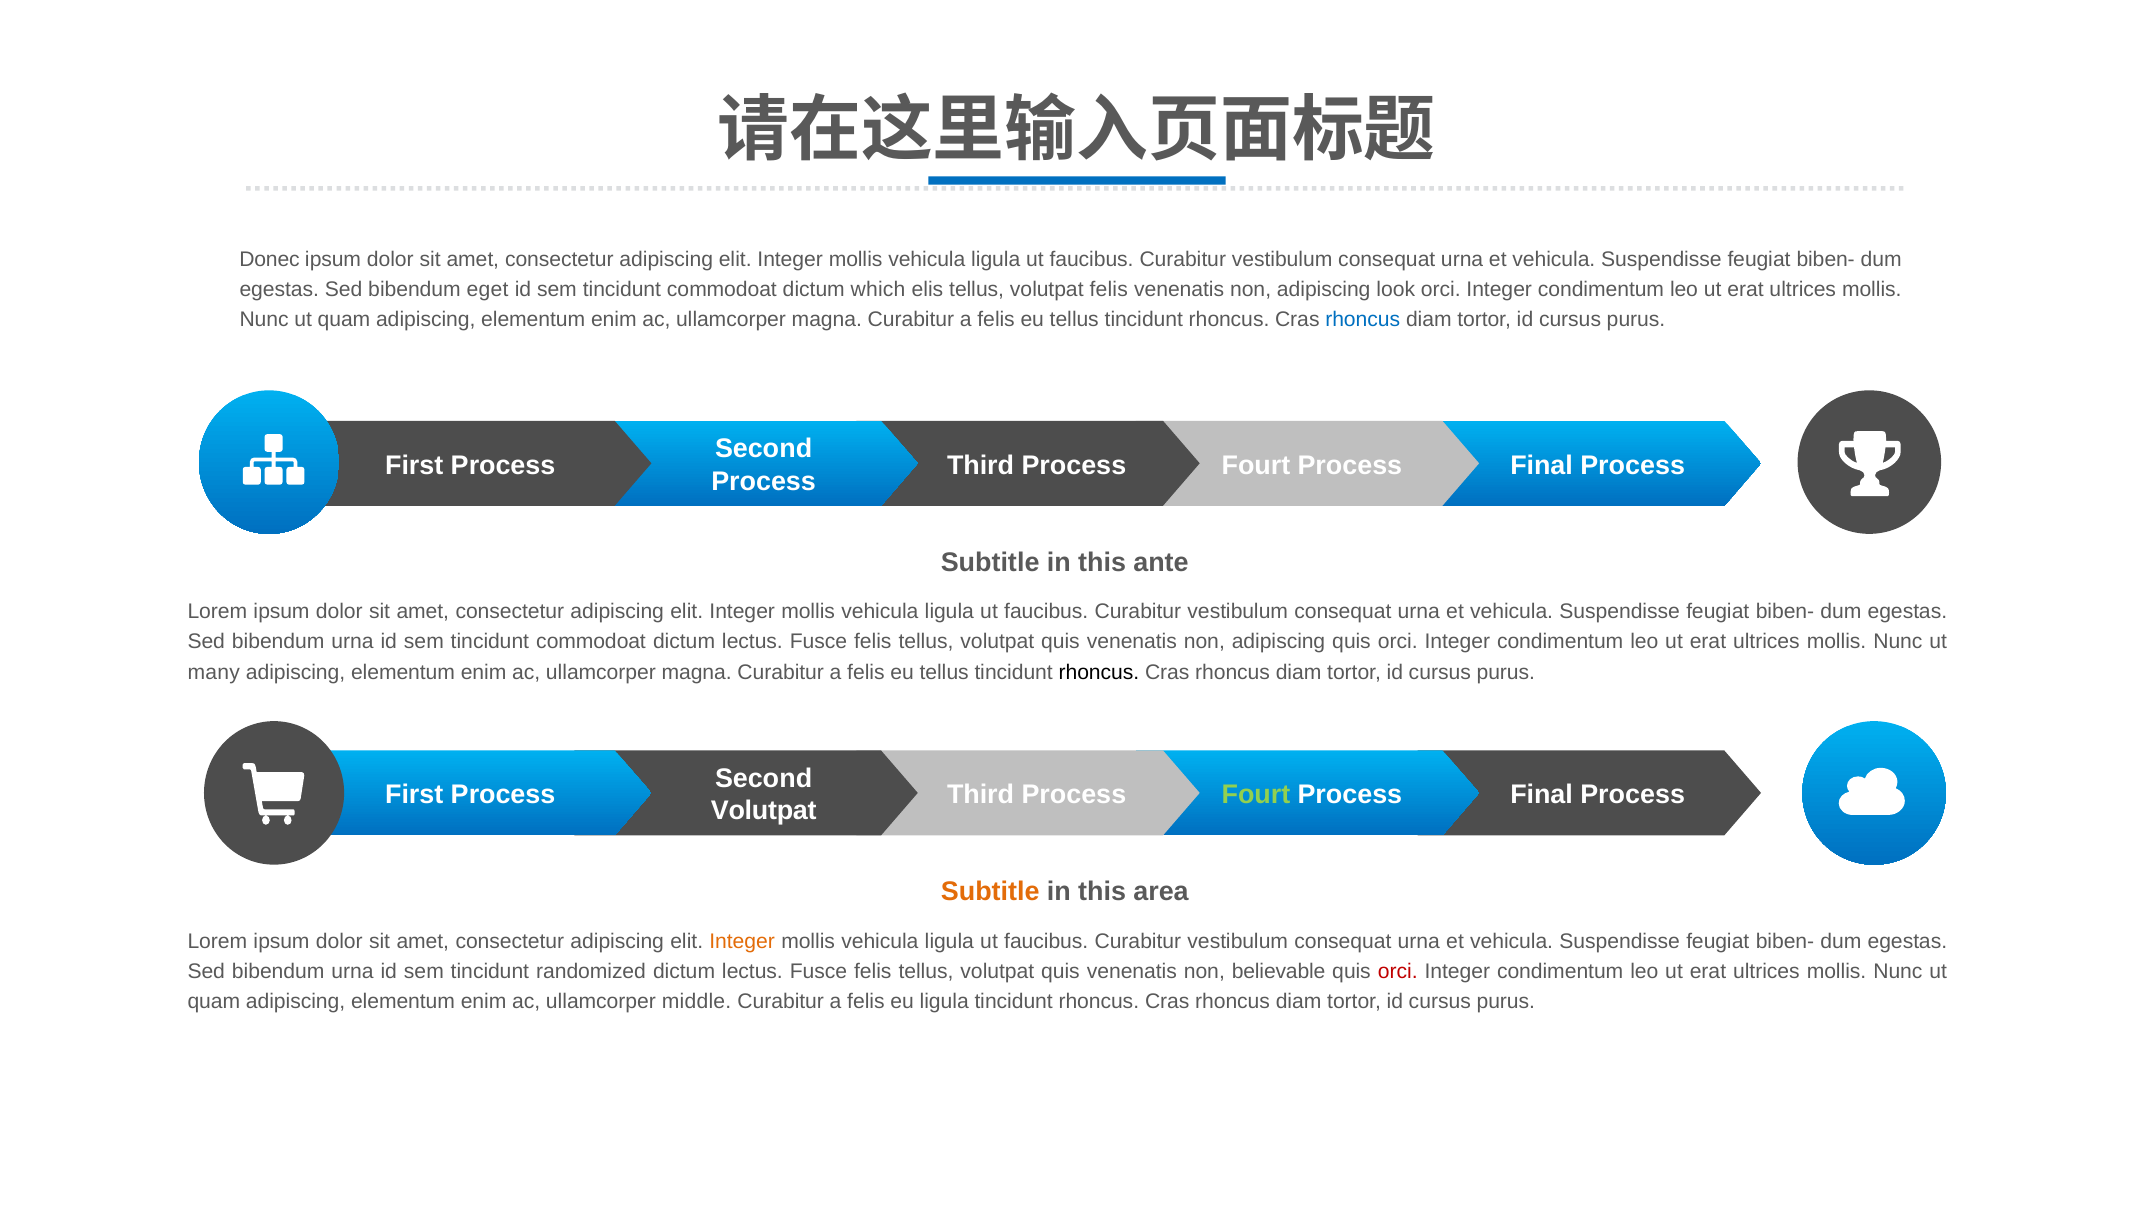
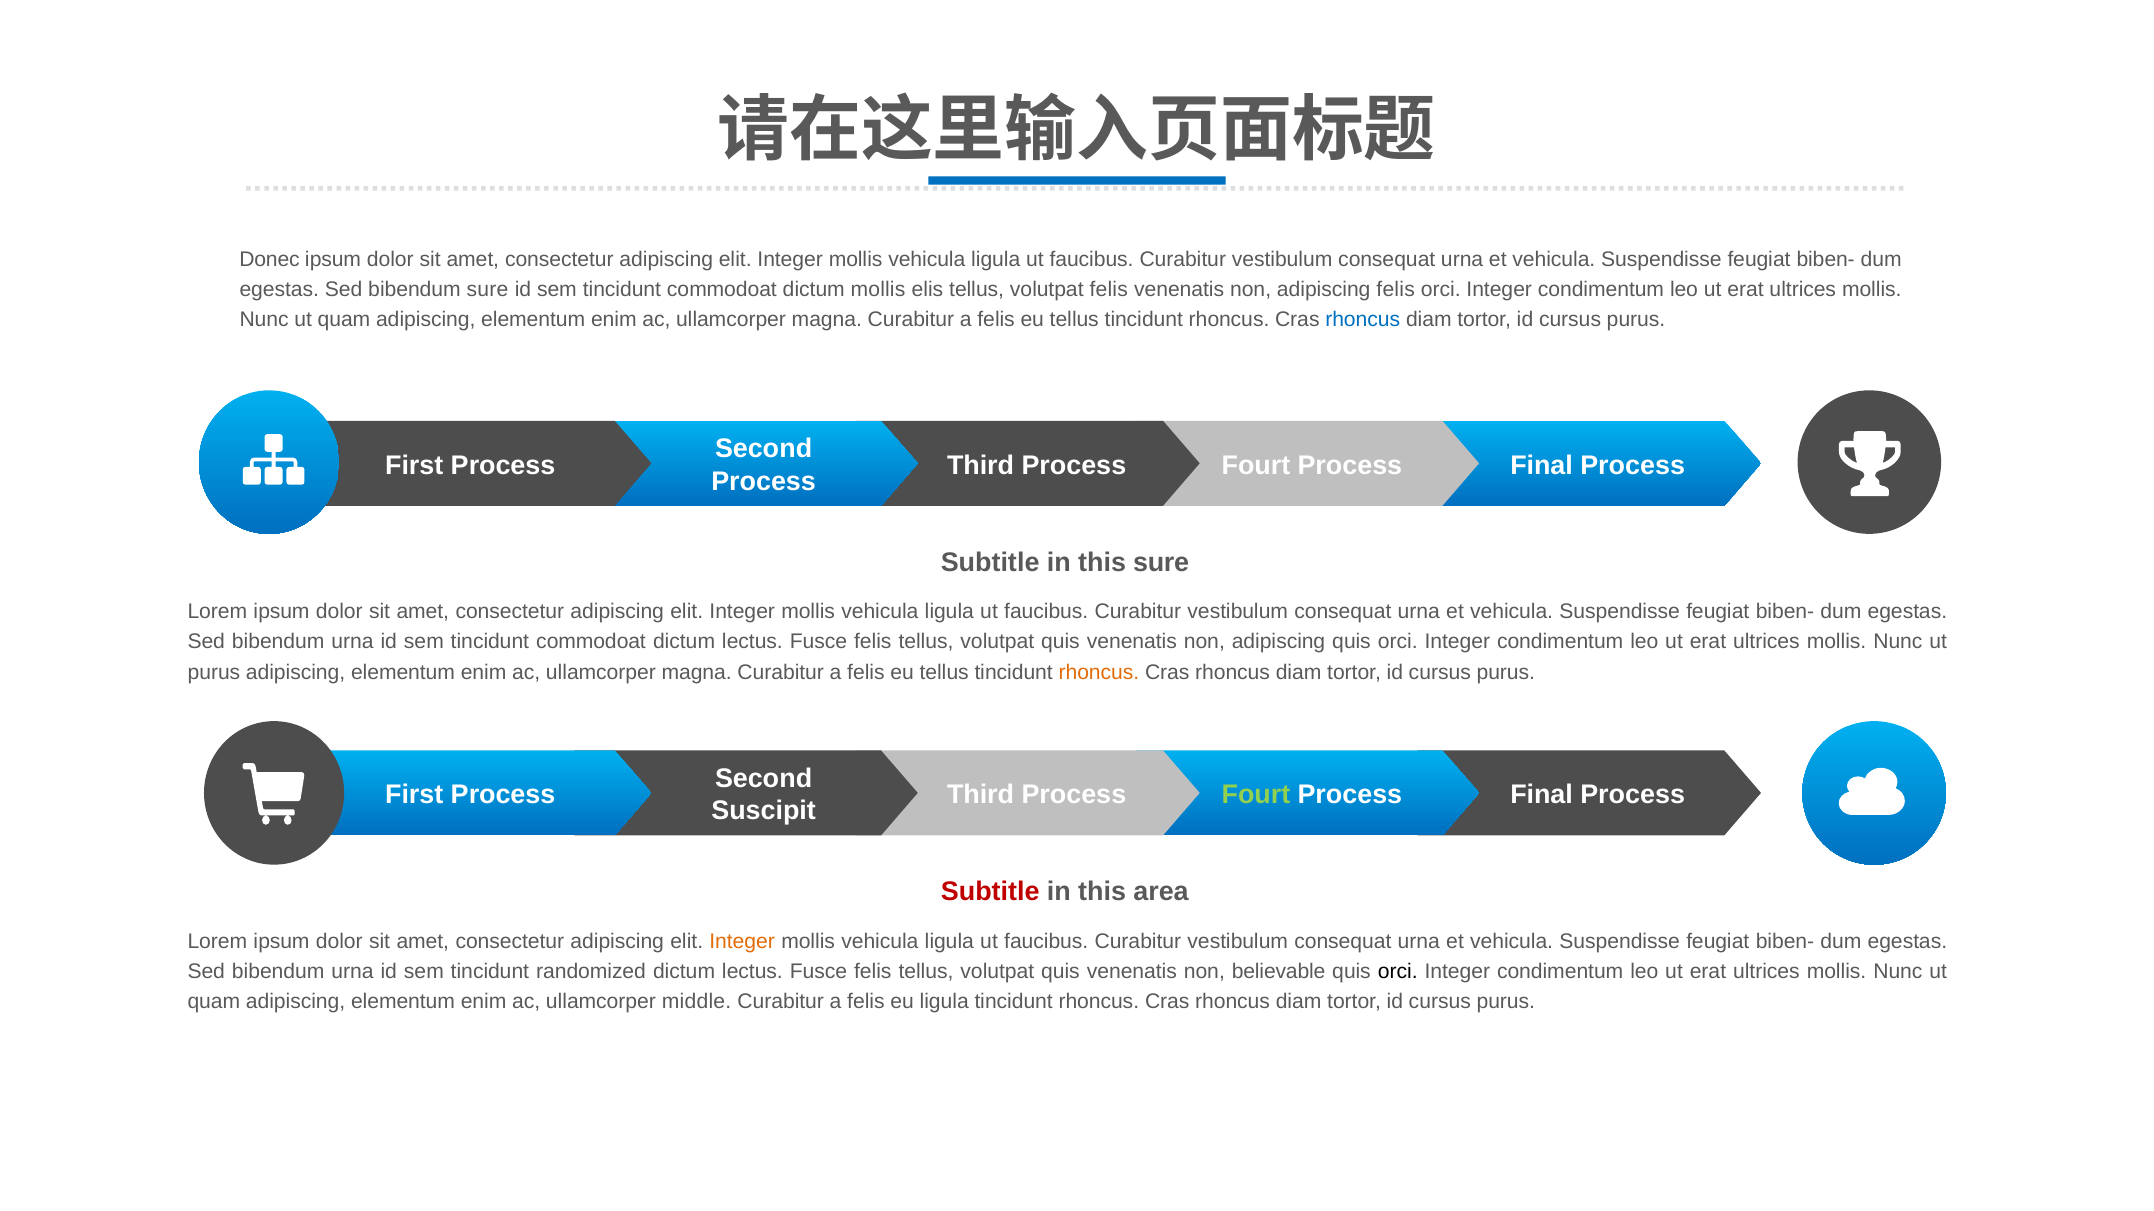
bibendum eget: eget -> sure (488, 289)
dictum which: which -> mollis (878, 289)
adipiscing look: look -> felis (1396, 289)
this ante: ante -> sure (1161, 562)
many: many -> purus (214, 672)
rhoncus colour: black -> orange (1099, 672)
Volutpat: Volutpat -> Suscipit (764, 811)
Subtitle colour: orange -> red (990, 892)
orci colour: red -> black (1398, 972)
